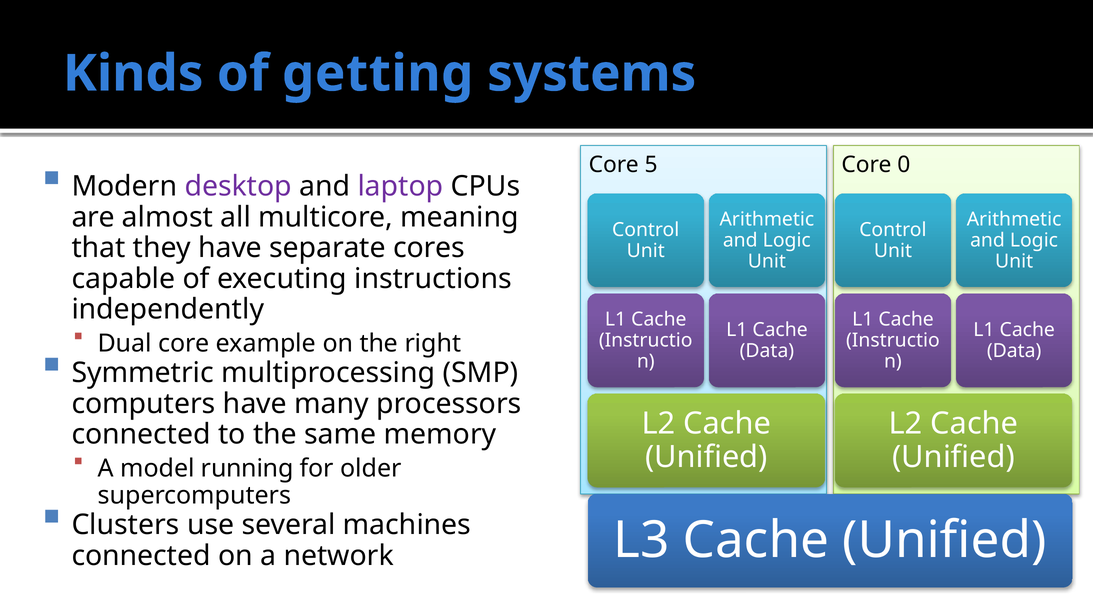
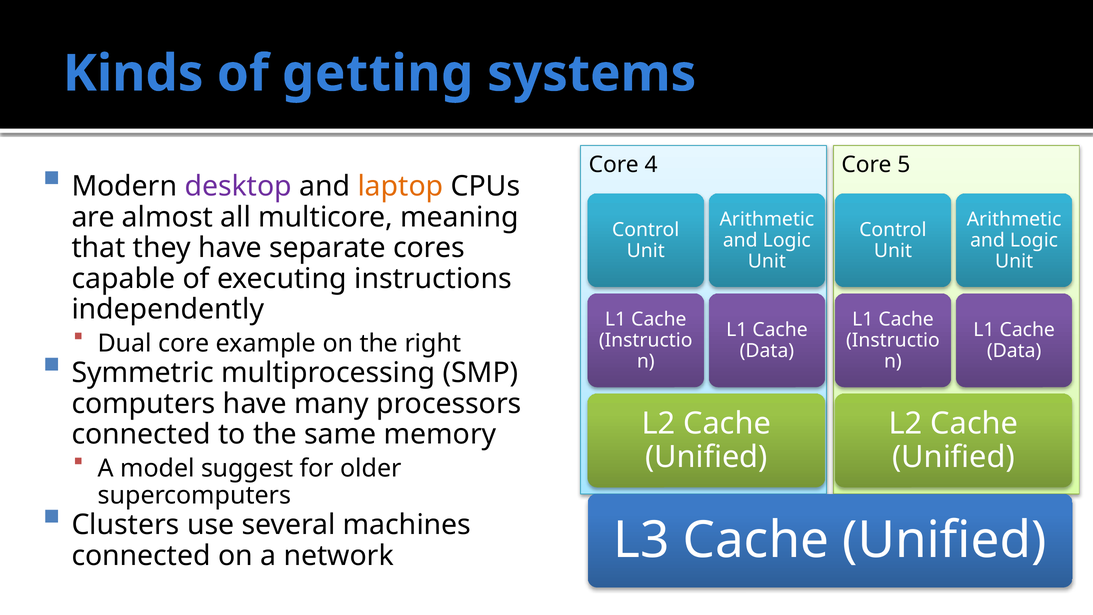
5: 5 -> 4 (651, 165)
0: 0 -> 5 (904, 165)
laptop colour: purple -> orange (400, 186)
running: running -> suggest (247, 468)
